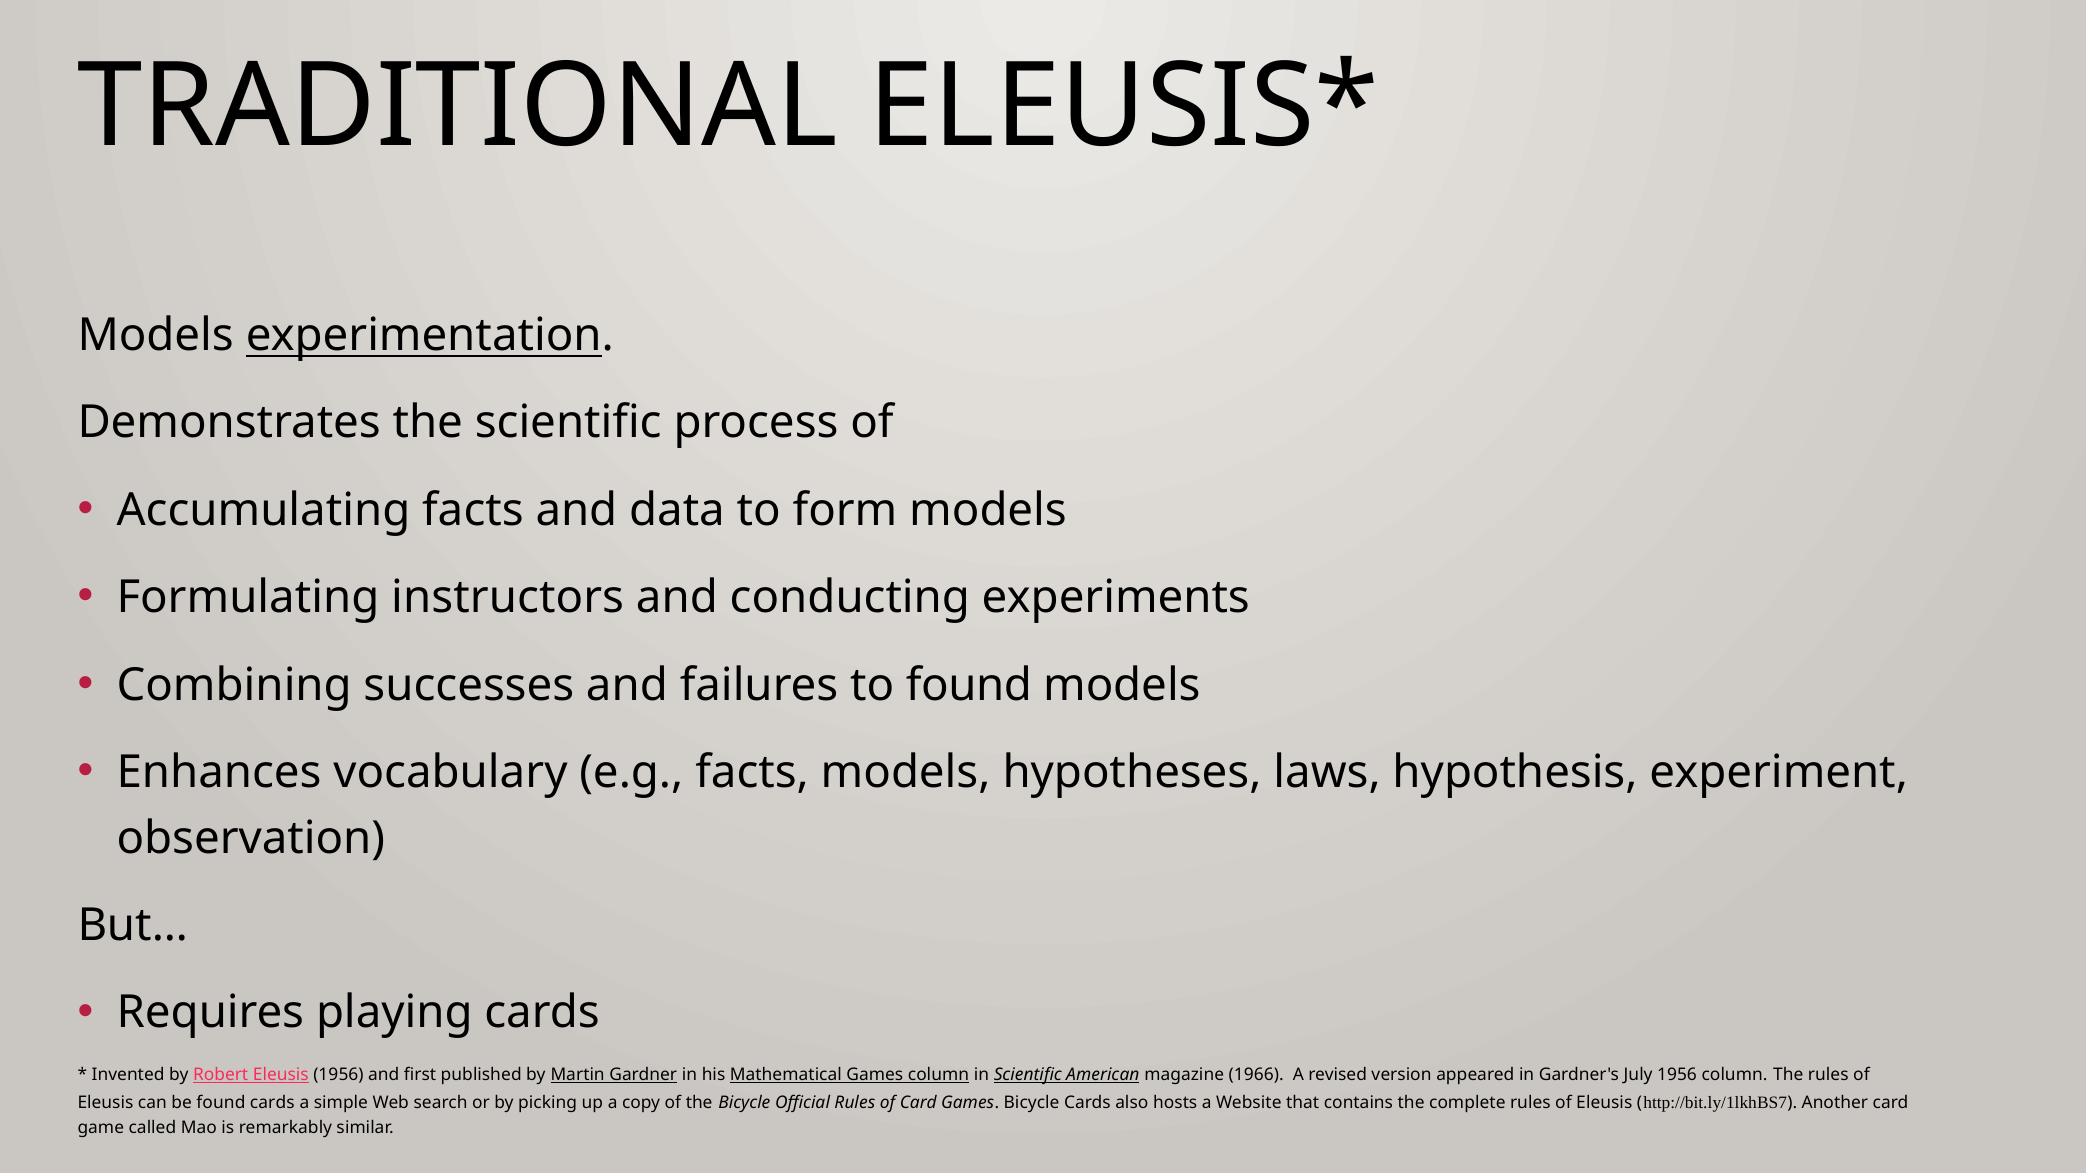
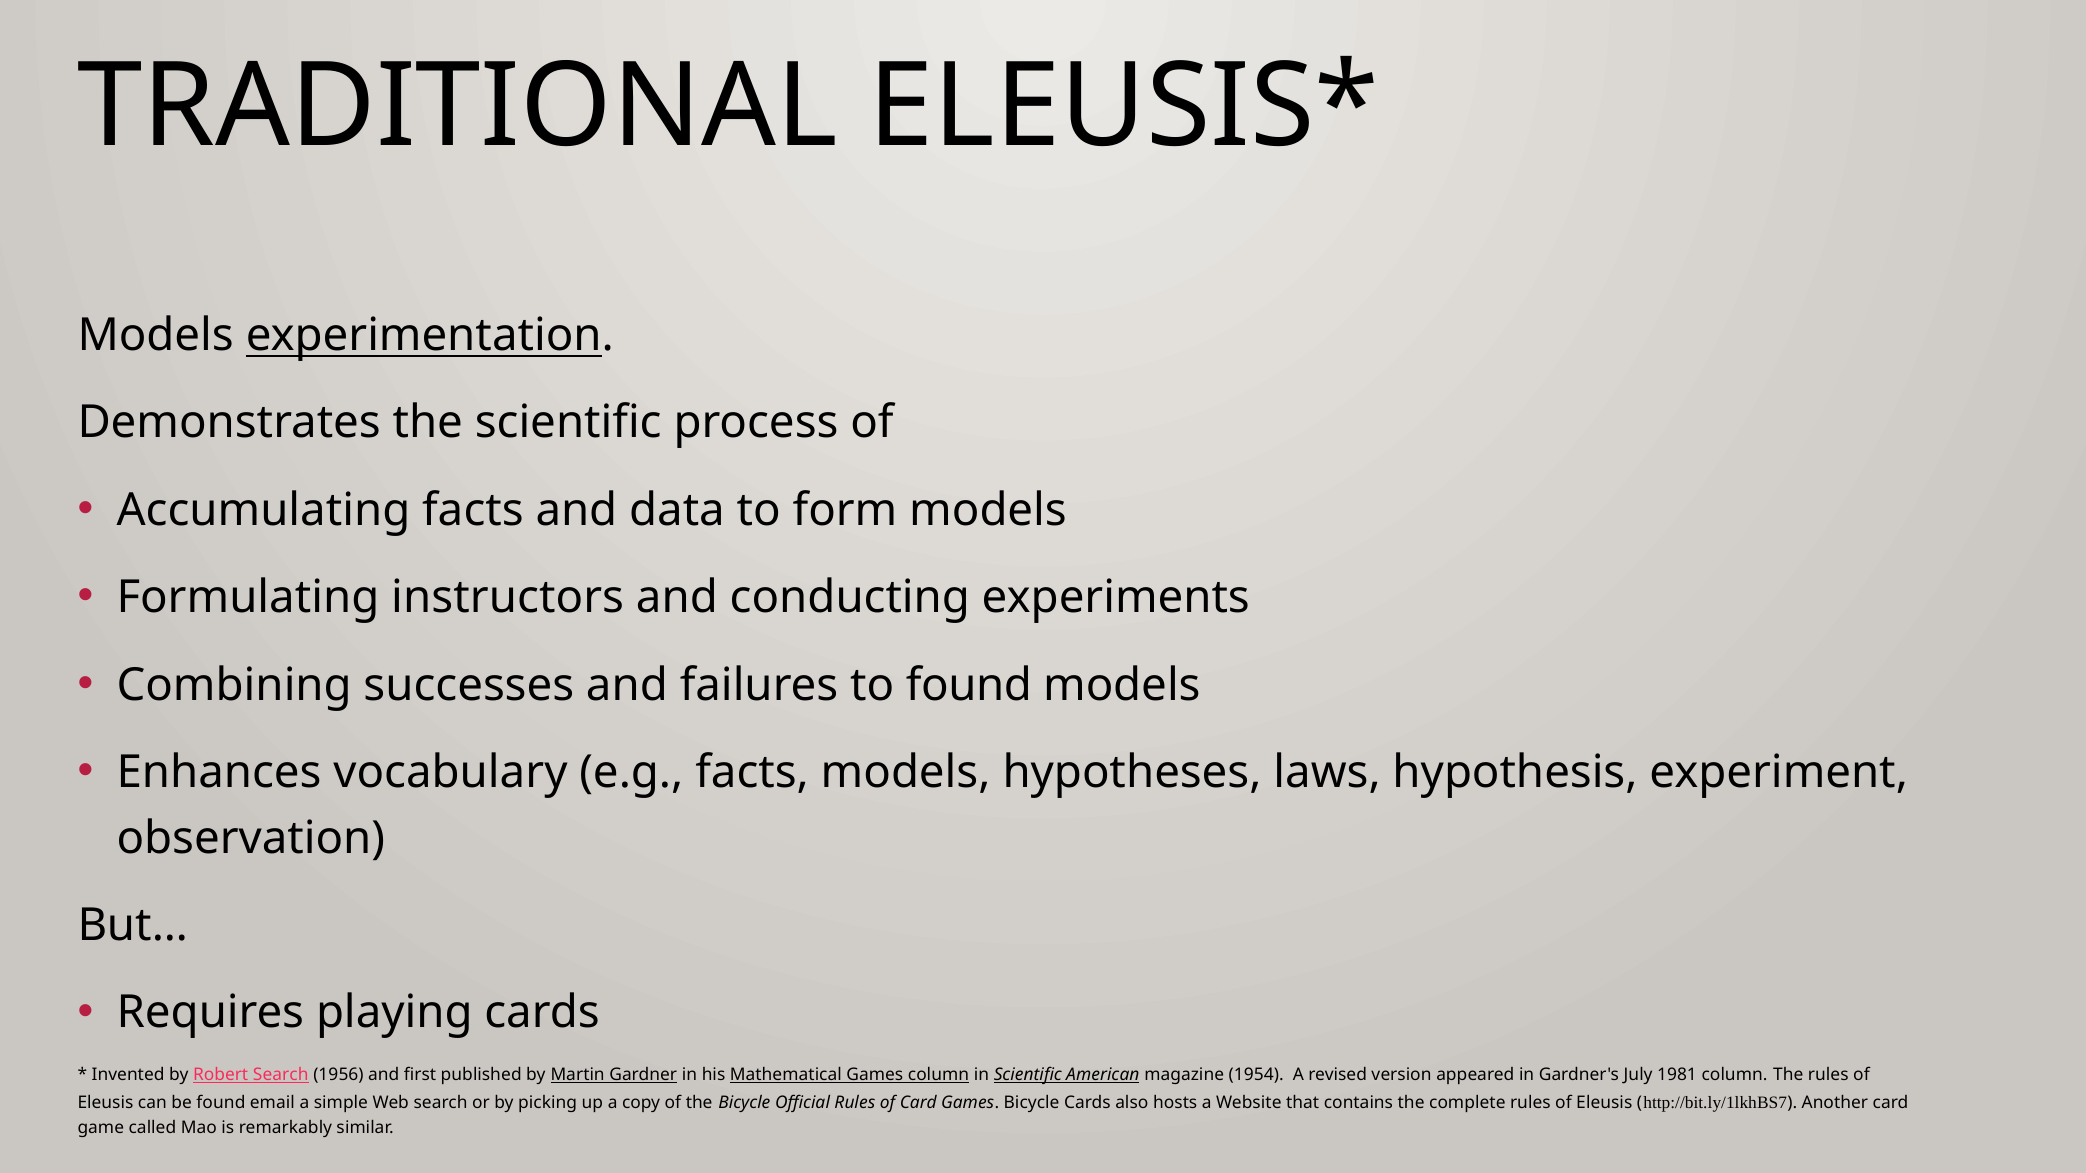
Robert Eleusis: Eleusis -> Search (281, 1075)
1966: 1966 -> 1954 (1256, 1075)
July 1956: 1956 -> 1981 (1677, 1075)
found cards: cards -> email (272, 1103)
